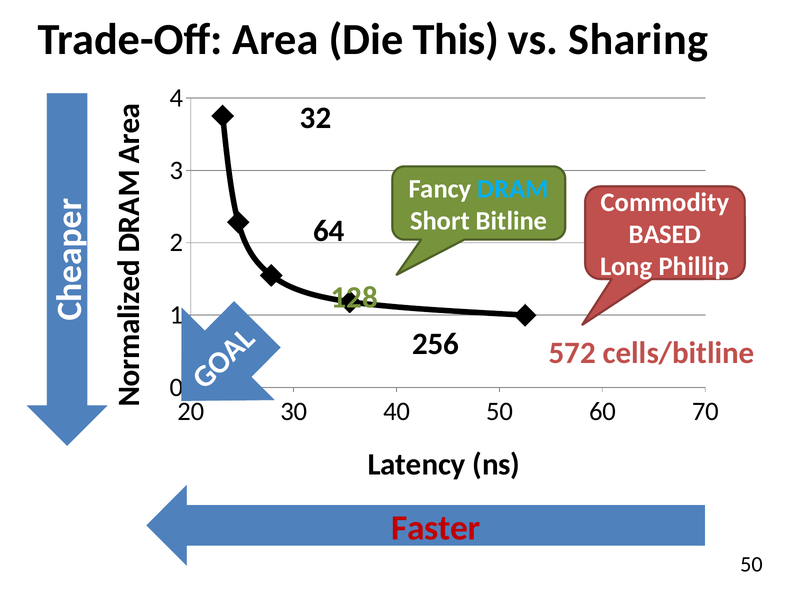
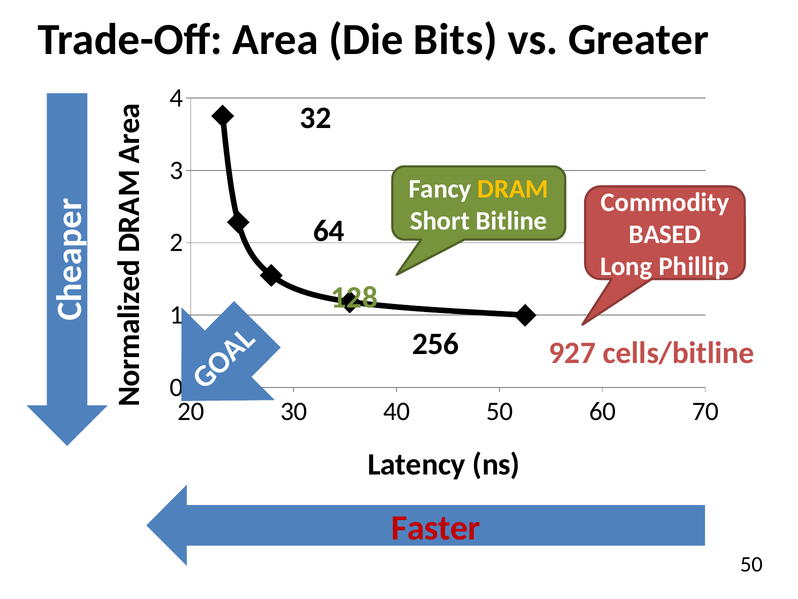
This: This -> Bits (455, 40)
Sharing: Sharing -> Greater (639, 40)
DRAM colour: light blue -> yellow (513, 189)
572: 572 -> 927 (572, 353)
